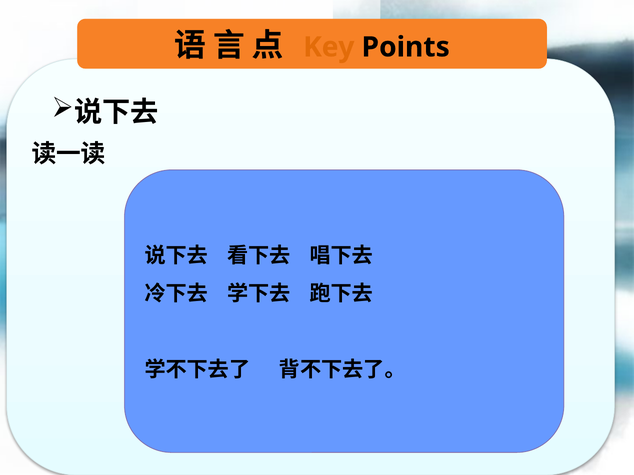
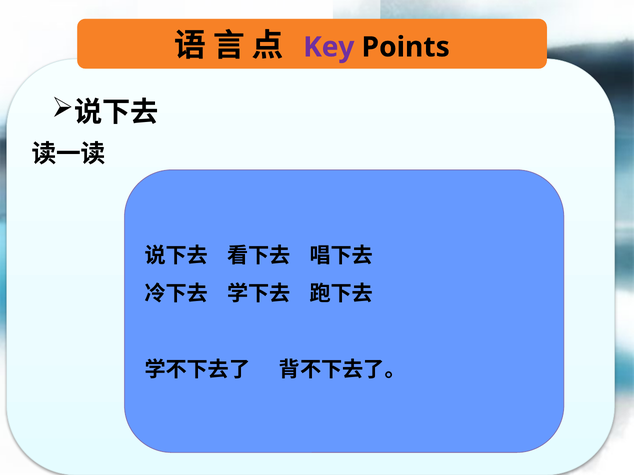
Key colour: orange -> purple (329, 47)
